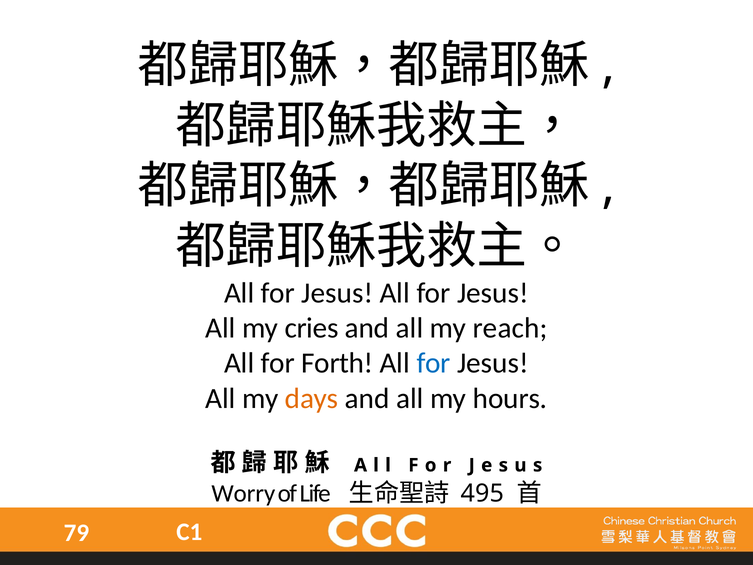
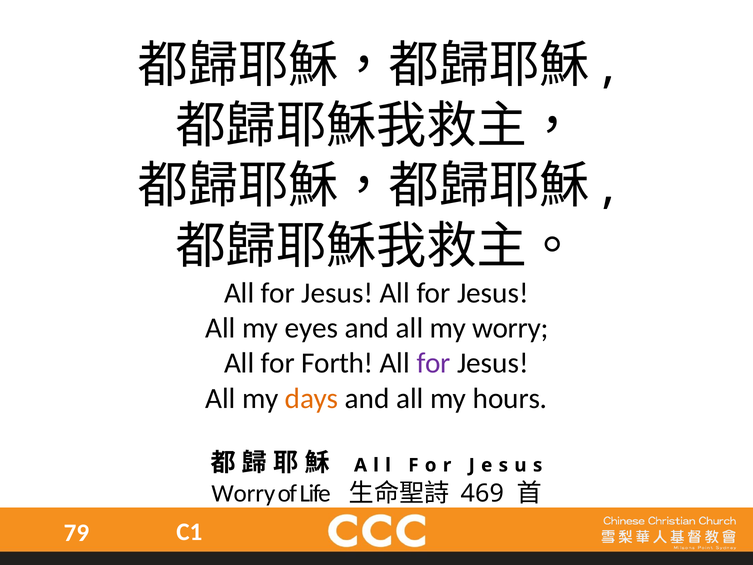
cries: cries -> eyes (311, 328)
my reach: reach -> worry (510, 328)
for colour: blue -> purple (434, 363)
495: 495 -> 469 (482, 493)
